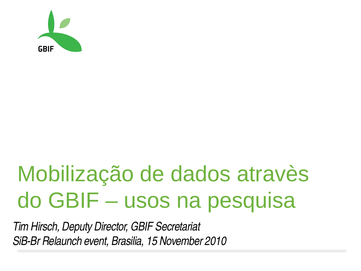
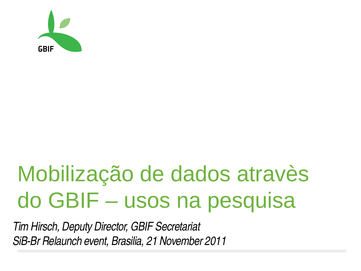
15: 15 -> 21 (152, 241)
2010: 2010 -> 2011 (216, 241)
